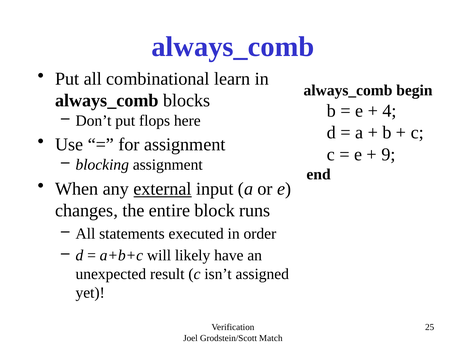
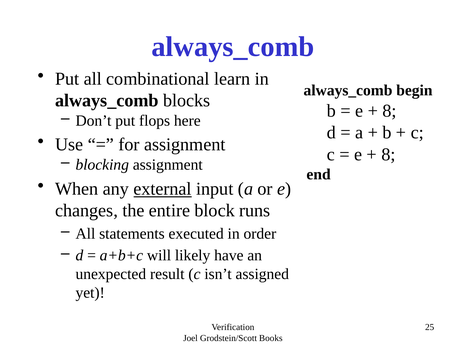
4: 4 -> 8 (389, 111)
9: 9 -> 8 (388, 154)
Match: Match -> Books (271, 338)
